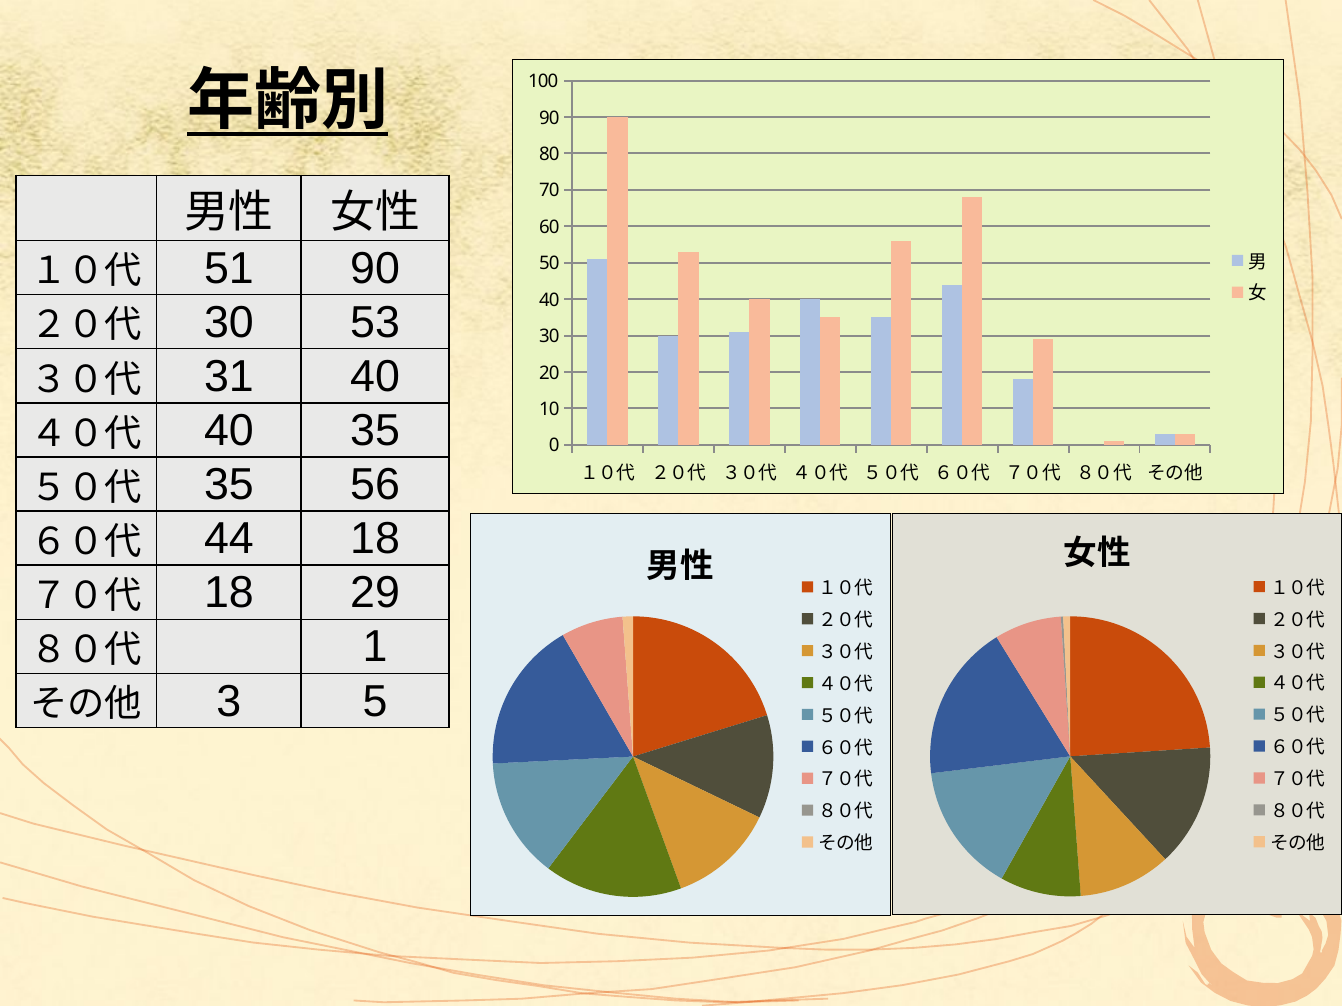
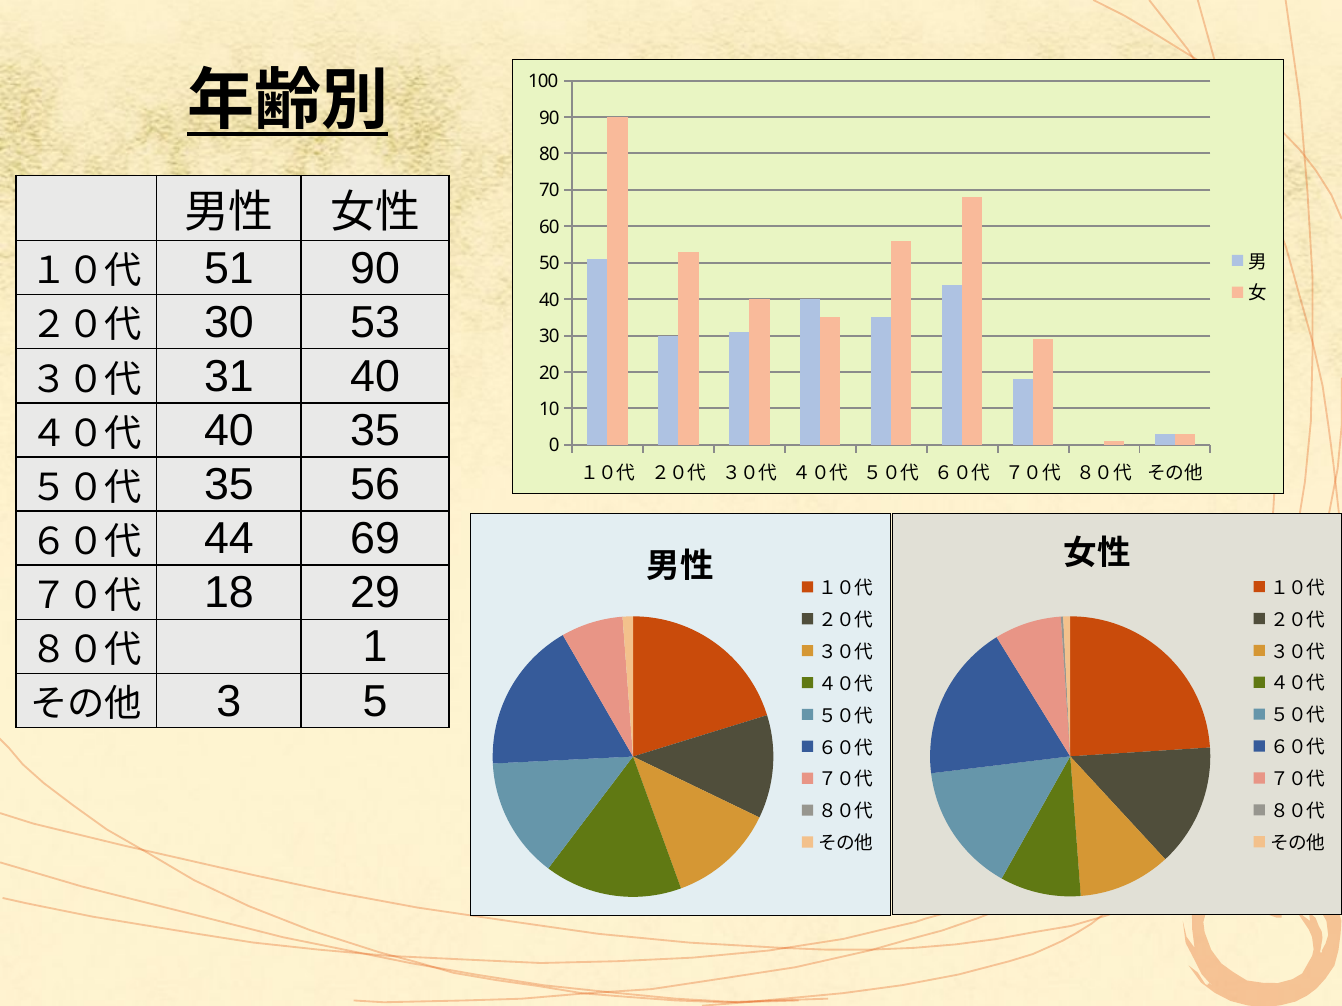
44 18: 18 -> 69 (375, 539)
